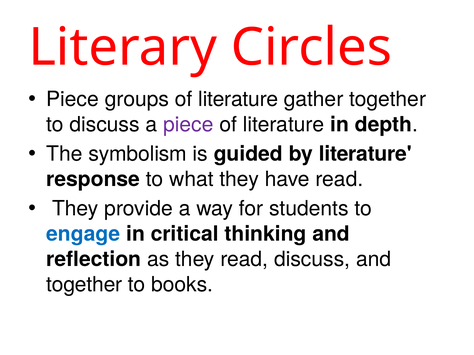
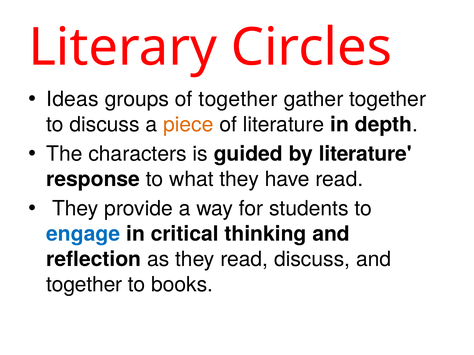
Piece: Piece -> Ideas (72, 99)
groups of literature: literature -> together (238, 99)
piece colour: purple -> orange (188, 125)
symbolism: symbolism -> characters (138, 154)
